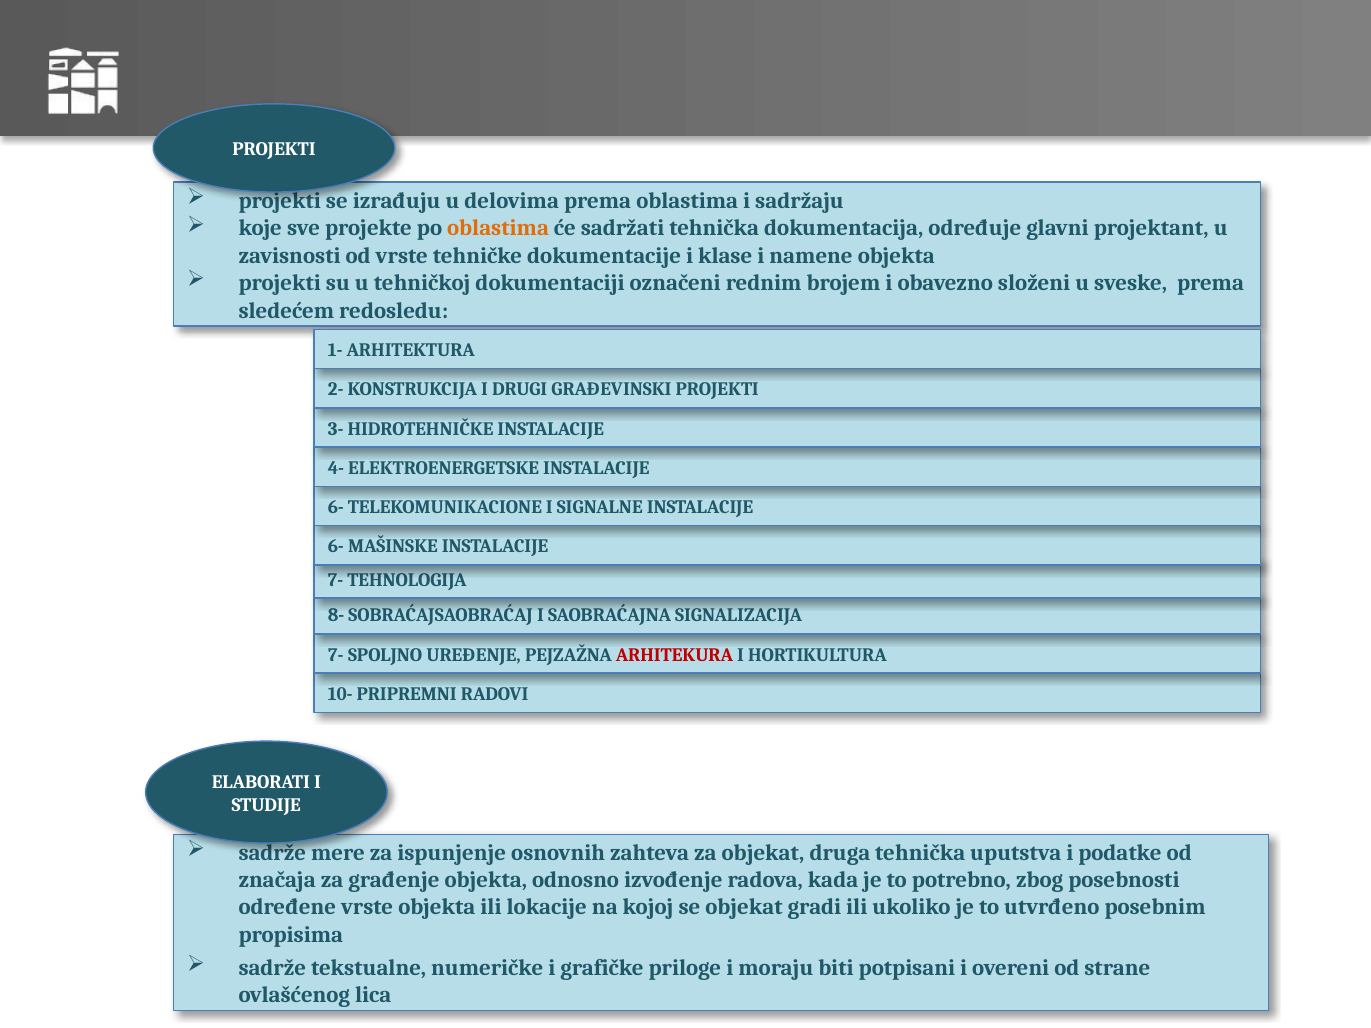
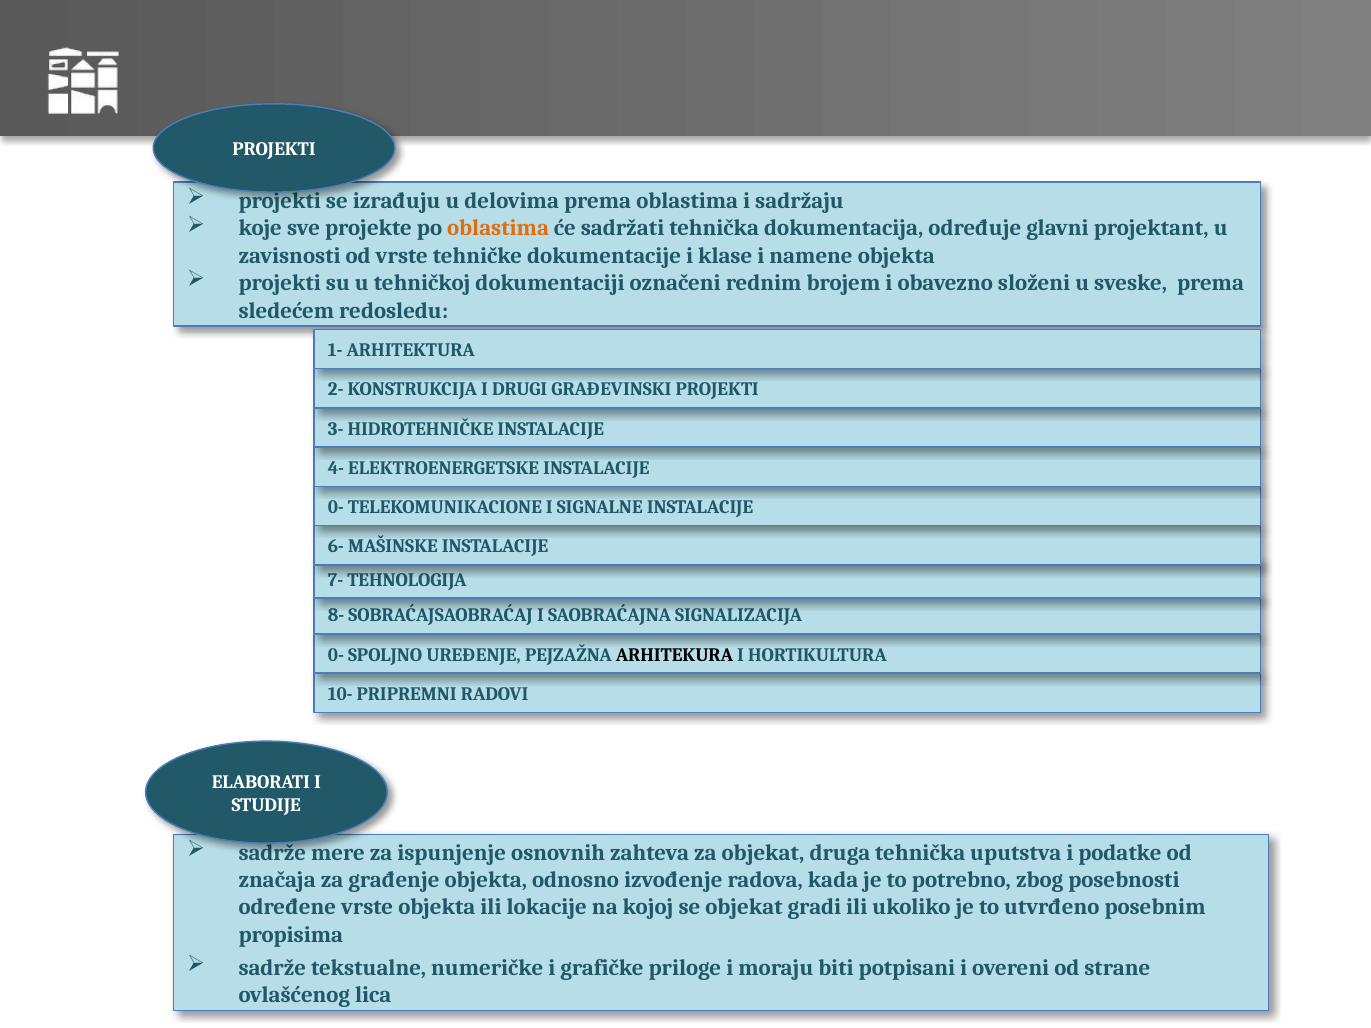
6-: 6- -> 0- (336, 508)
7-: 7- -> 0- (336, 655)
ARHITEKURA colour: red -> black (674, 655)
